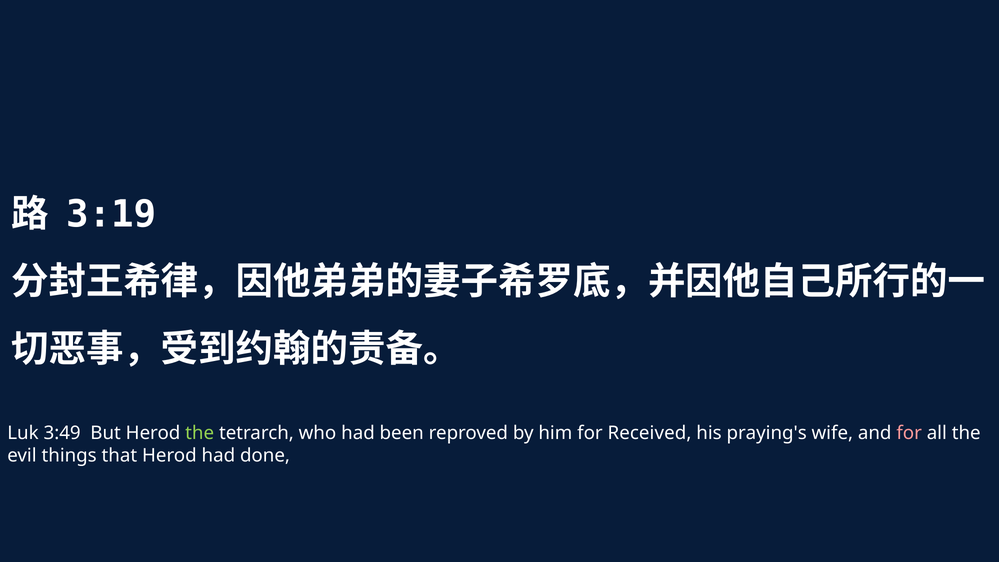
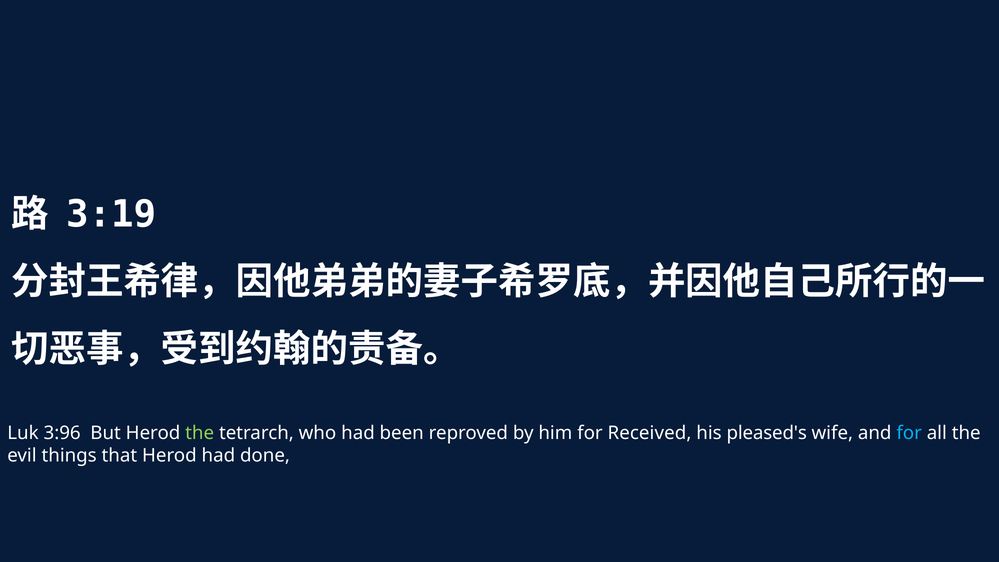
3:49: 3:49 -> 3:96 (62, 433)
praying's: praying's -> pleased's (767, 433)
for colour: pink -> light blue (909, 433)
